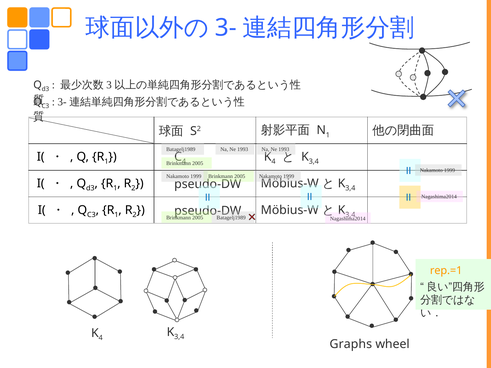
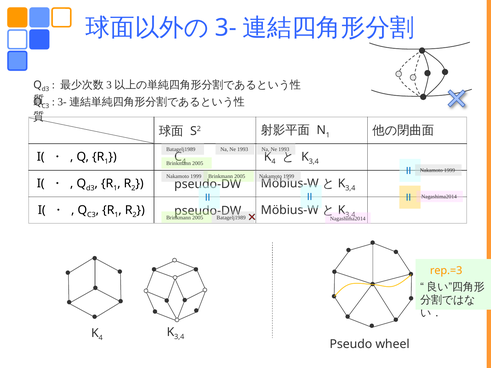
rep.=1: rep.=1 -> rep.=3 (446, 271)
Graphs: Graphs -> Pseudo (351, 344)
